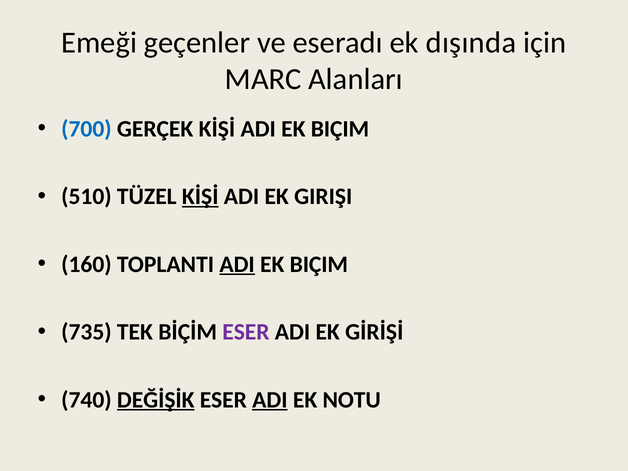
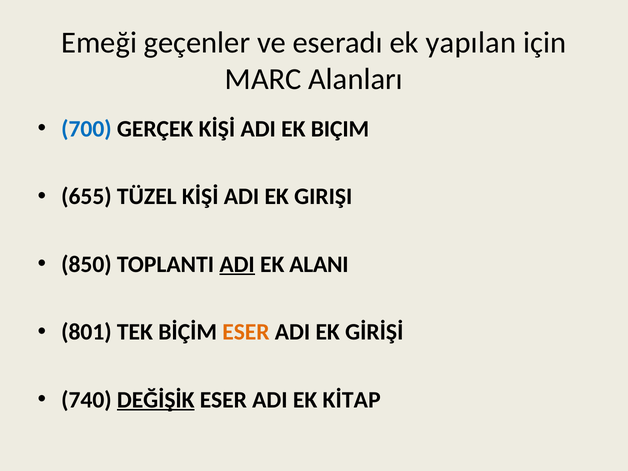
dışında: dışında -> yapılan (471, 42)
510: 510 -> 655 (86, 197)
KİŞİ underline: present -> none (200, 197)
160: 160 -> 850 (86, 264)
BIÇIM: BIÇIM -> ALANI (319, 264)
735: 735 -> 801 (86, 332)
ESER colour: purple -> orange (246, 332)
ADI underline: present -> none (270, 400)
NOTU: NOTU -> KİTAP (352, 400)
